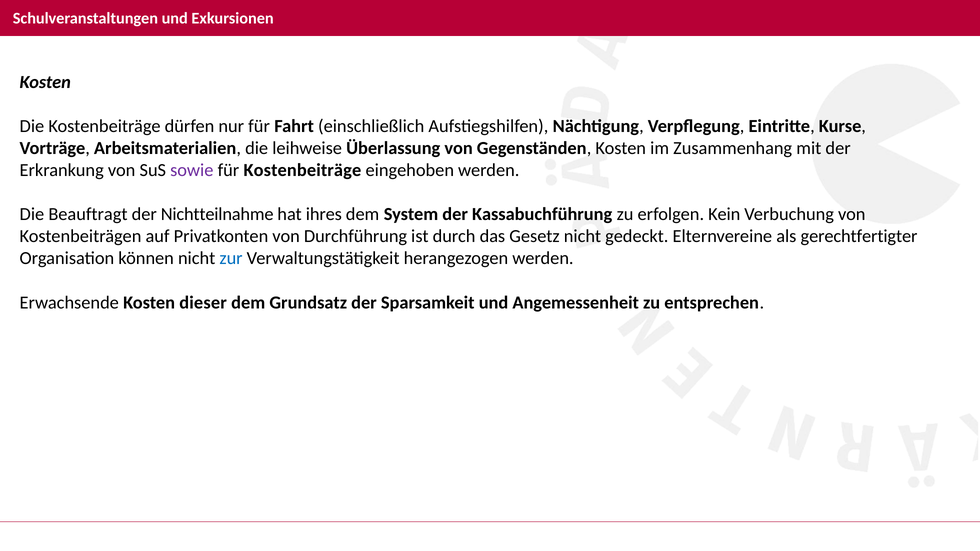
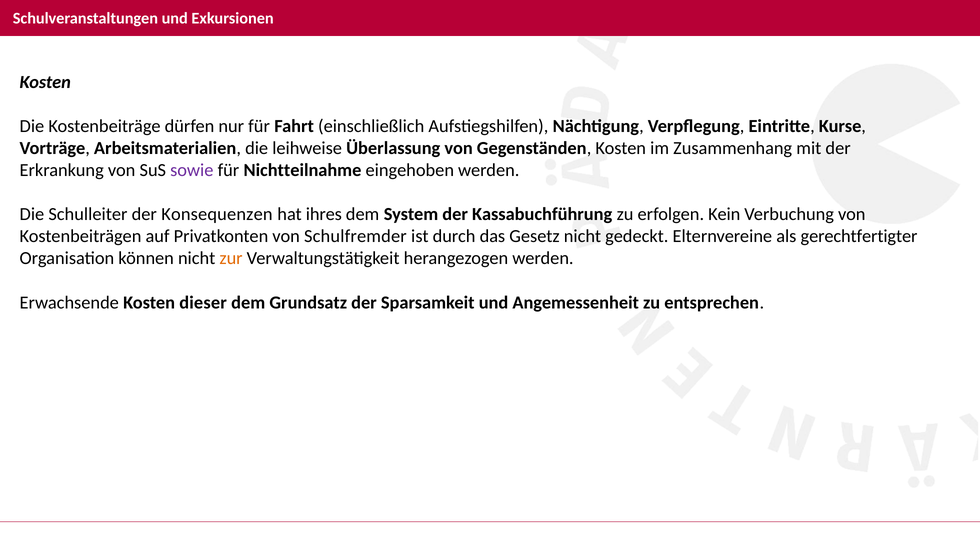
für Kostenbeiträge: Kostenbeiträge -> Nichtteilnahme (302, 170)
Beauftragt: Beauftragt -> Schulleiter (88, 214)
Nichtteilnahme: Nichtteilnahme -> Konsequenzen (217, 214)
Durchführung: Durchführung -> Schulfremder (355, 236)
zur colour: blue -> orange (231, 258)
